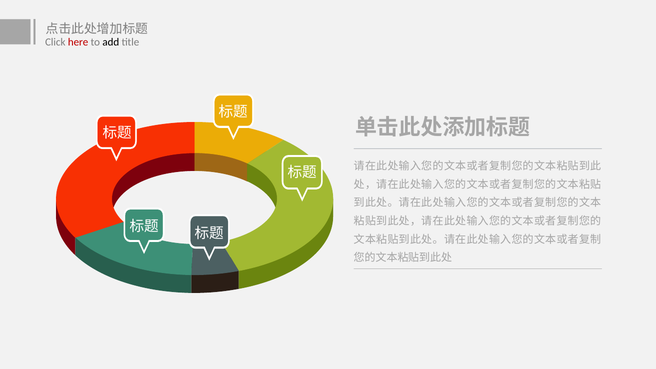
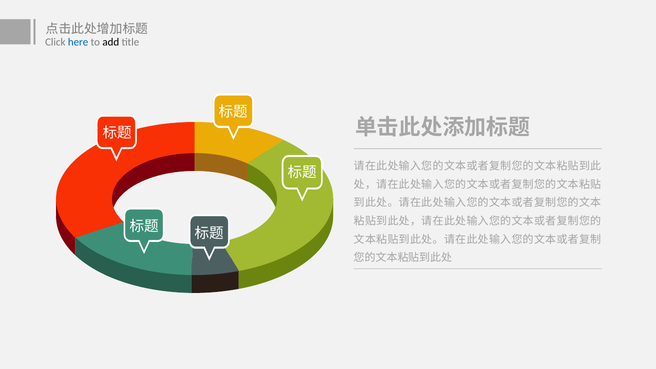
here colour: red -> blue (78, 42)
